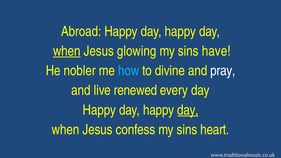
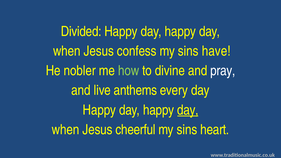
Abroad: Abroad -> Divided (81, 31)
when underline: present -> none (67, 51)
glowing: glowing -> confess (137, 51)
how colour: light blue -> light green (129, 71)
renewed: renewed -> anthems (135, 90)
confess: confess -> cheerful (136, 130)
